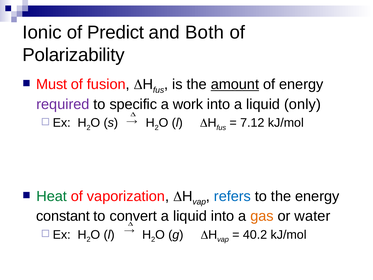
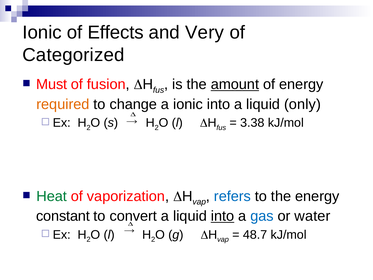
Predict: Predict -> Effects (116, 32)
Both: Both -> Very (205, 32)
Polarizability: Polarizability -> Categorized (73, 55)
required colour: purple -> orange (63, 104)
specific: specific -> change (133, 104)
a work: work -> ionic (188, 104)
7.12: 7.12 -> 3.38 (252, 123)
into underline: none -> present (223, 216)
gas colour: orange -> blue (262, 216)
40.2: 40.2 -> 48.7 (255, 234)
